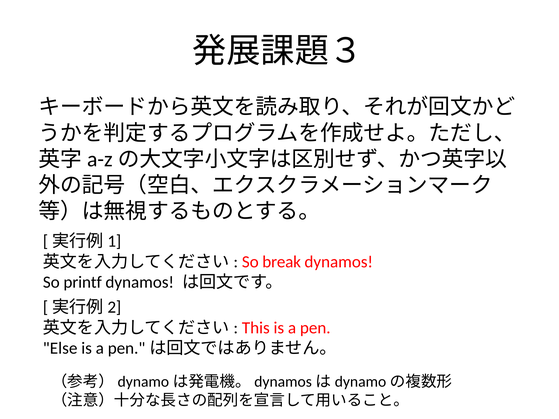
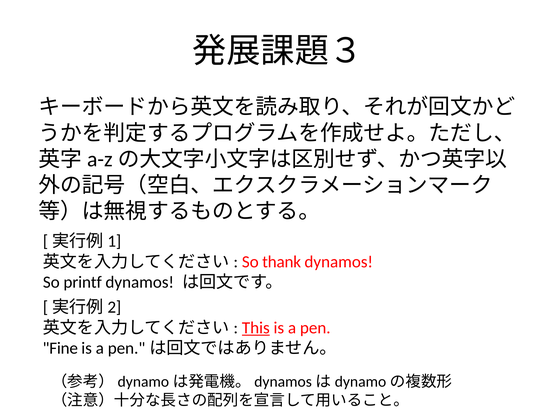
break: break -> thank (282, 262)
This underline: none -> present (256, 328)
Else: Else -> Fine (60, 348)
